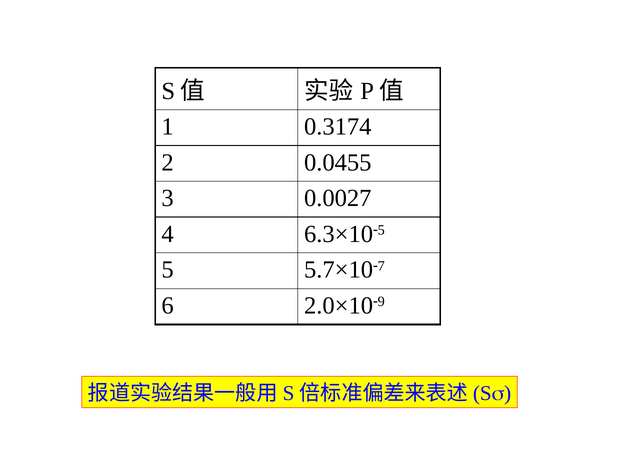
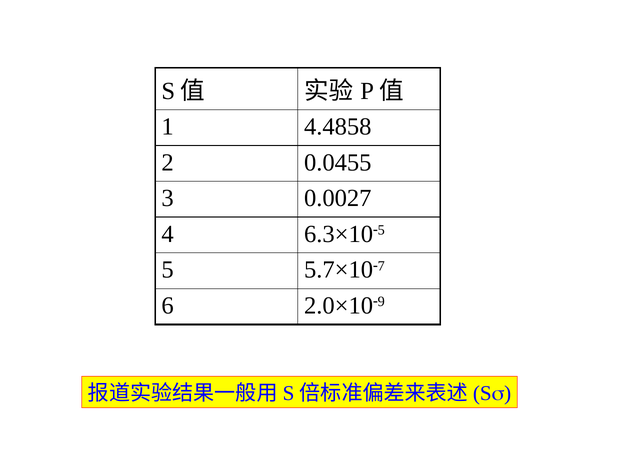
0.3174: 0.3174 -> 4.4858 (338, 127)
